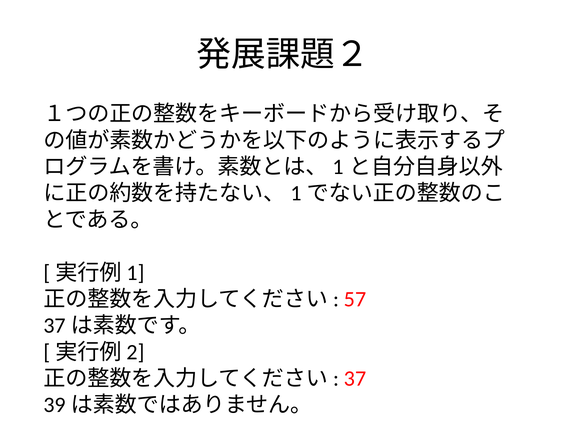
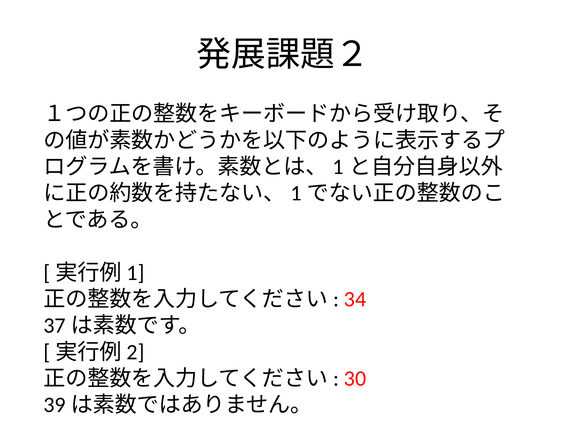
57: 57 -> 34 (355, 299)
37: 37 -> 30 (355, 378)
